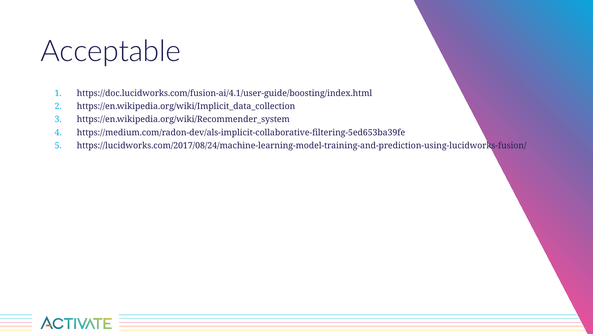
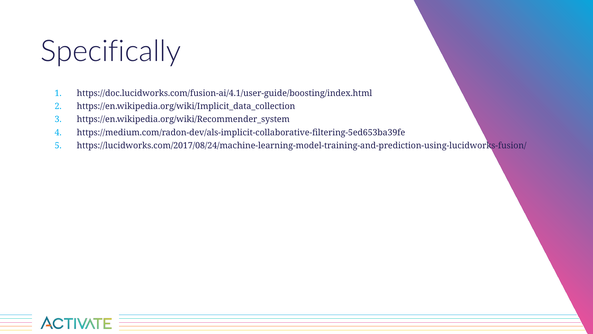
Acceptable: Acceptable -> Specifically (111, 51)
